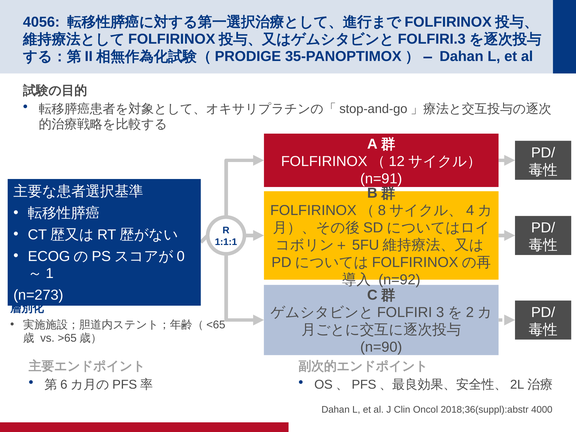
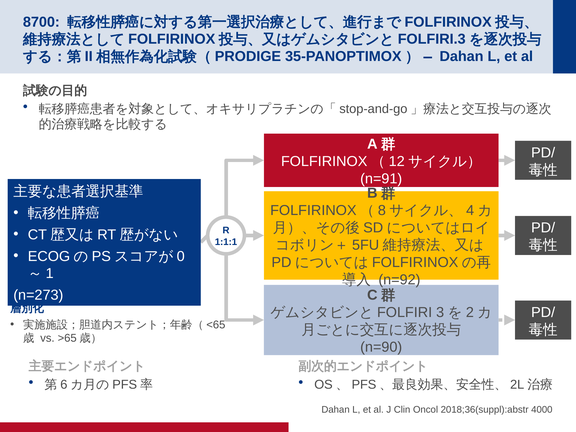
4056: 4056 -> 8700 (41, 22)
